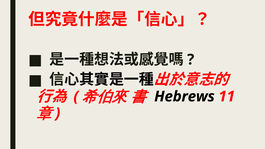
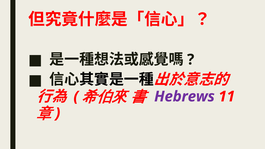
Hebrews colour: black -> purple (184, 97)
